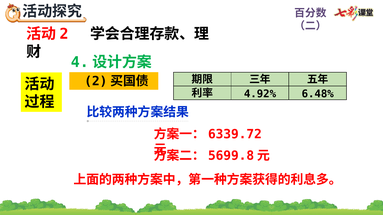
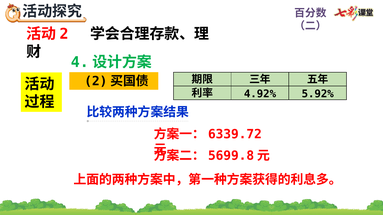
6.48%: 6.48% -> 5.92% (318, 94)
